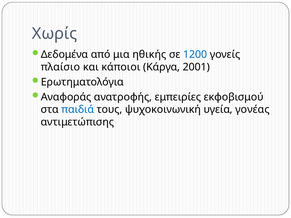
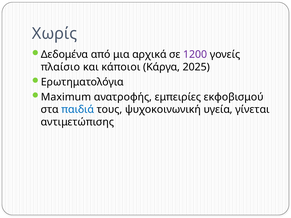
ηθικής: ηθικής -> αρχικά (149, 55)
1200 colour: blue -> purple (195, 55)
2001: 2001 -> 2025 (196, 67)
Αναφοράς: Αναφοράς -> Maximum (66, 97)
γονέας: γονέας -> γίνεται (252, 110)
